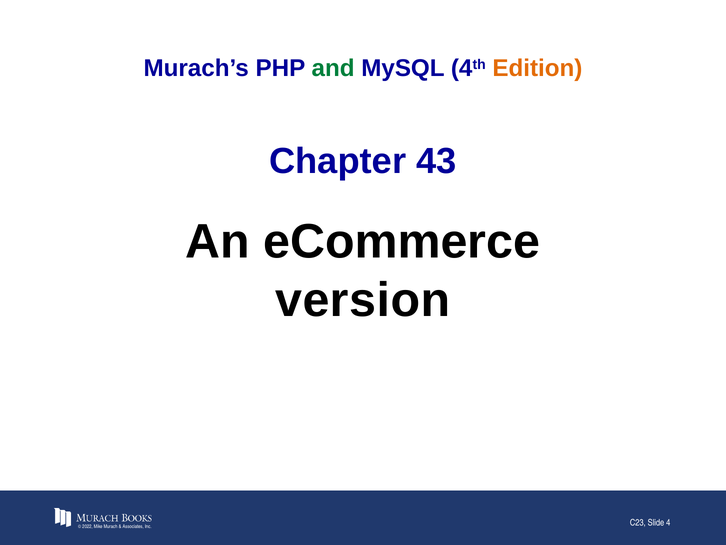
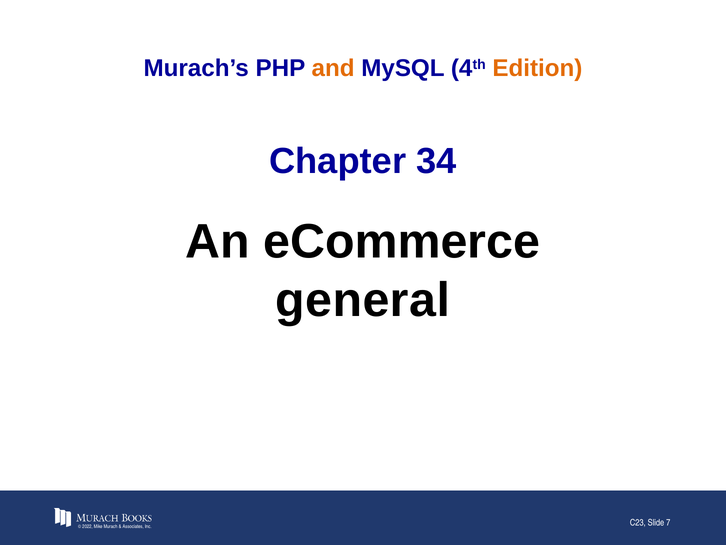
and colour: green -> orange (333, 68)
43: 43 -> 34 (436, 161)
version: version -> general (363, 300)
4: 4 -> 7 (668, 522)
